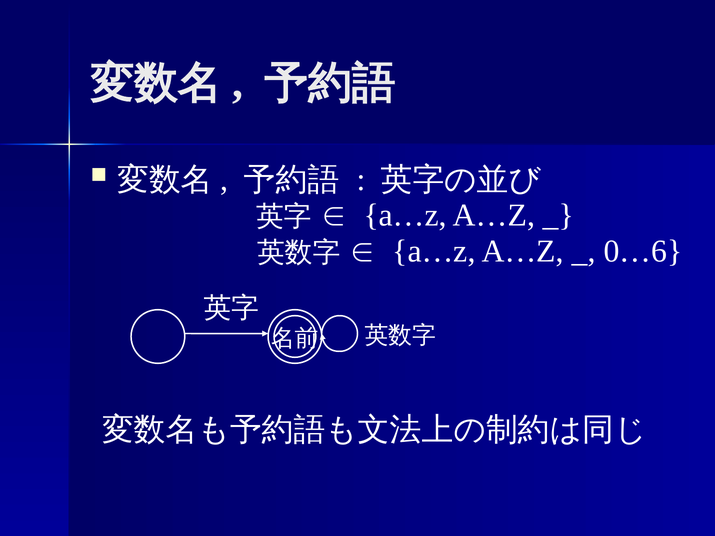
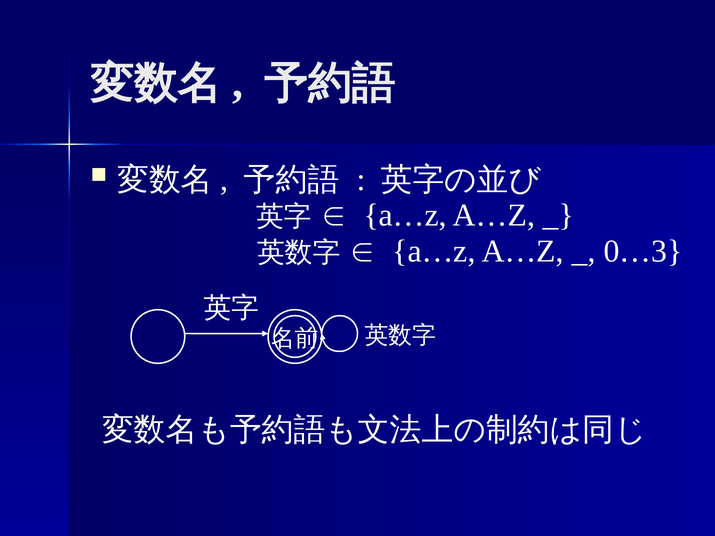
0…6: 0…6 -> 0…3 (643, 251)
